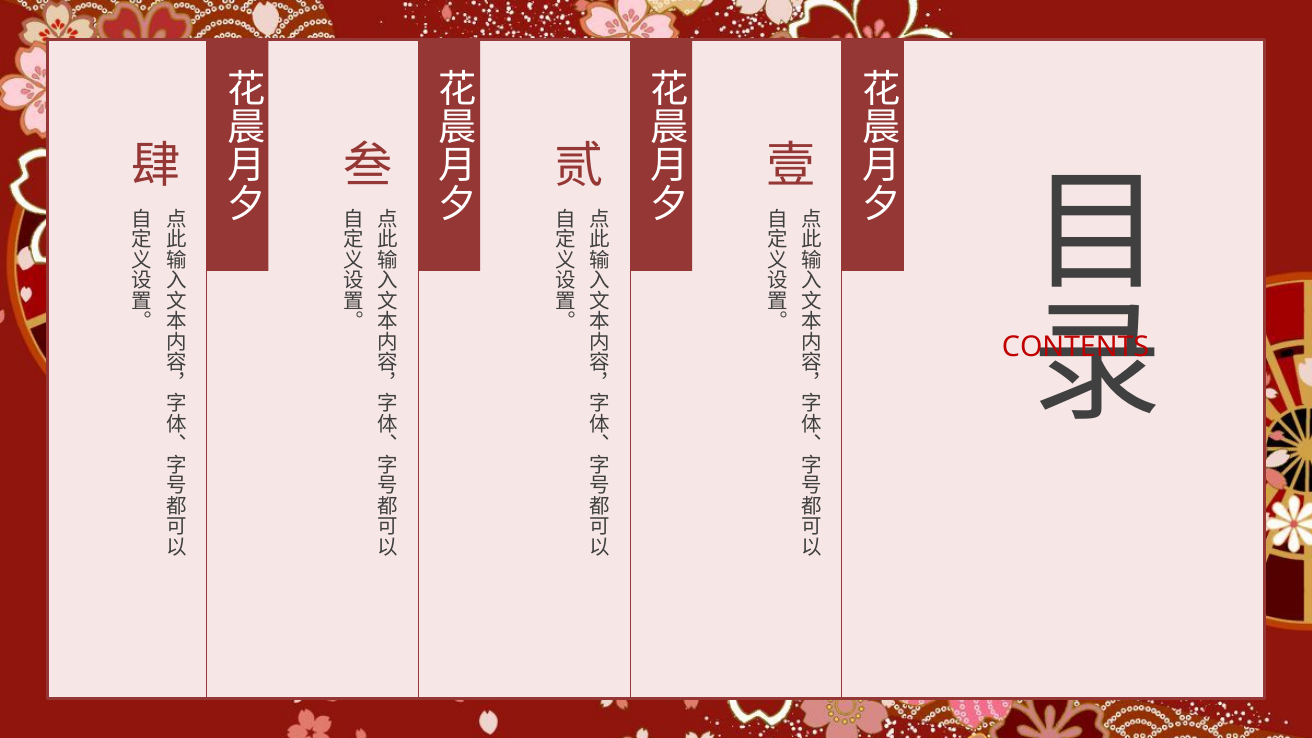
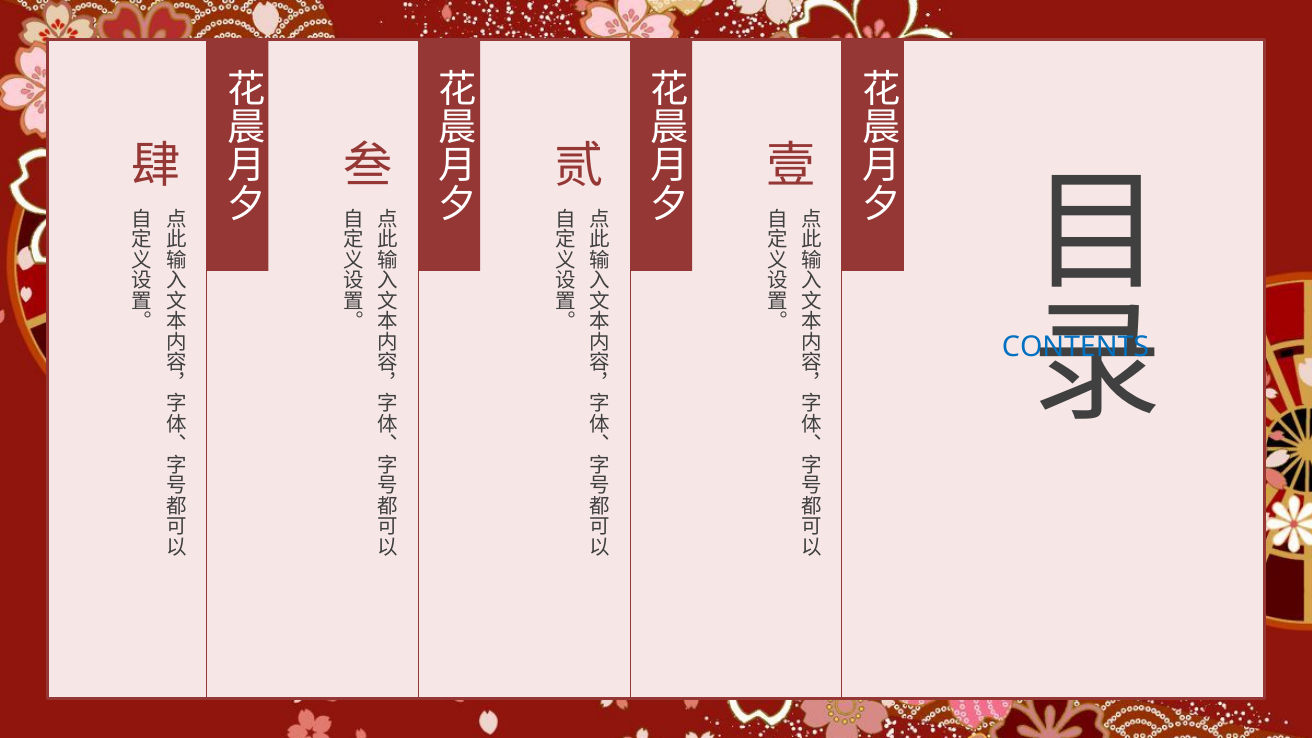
CONTENTS colour: red -> blue (1076, 347)
